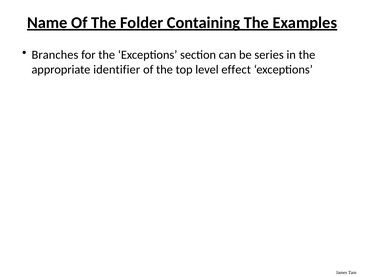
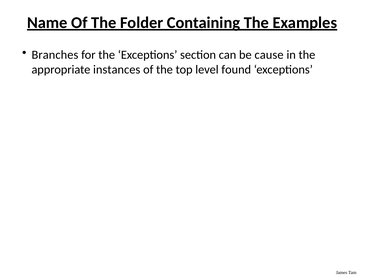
series: series -> cause (269, 55)
identifier: identifier -> instances (117, 70)
effect: effect -> found (236, 70)
